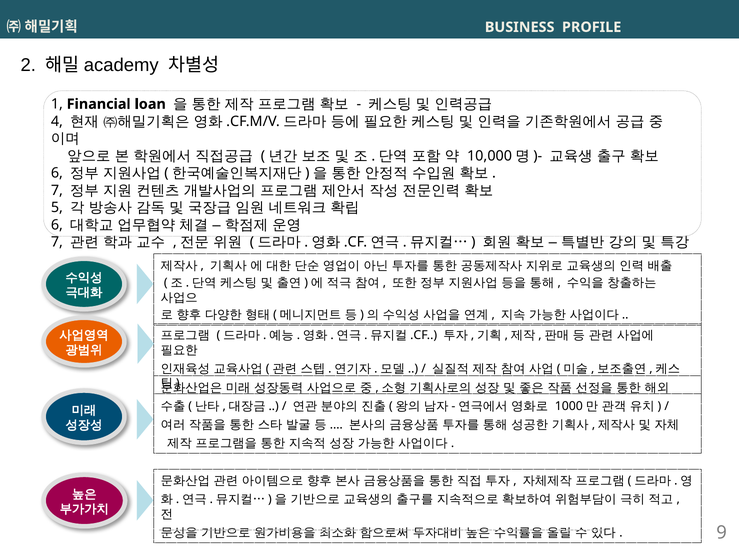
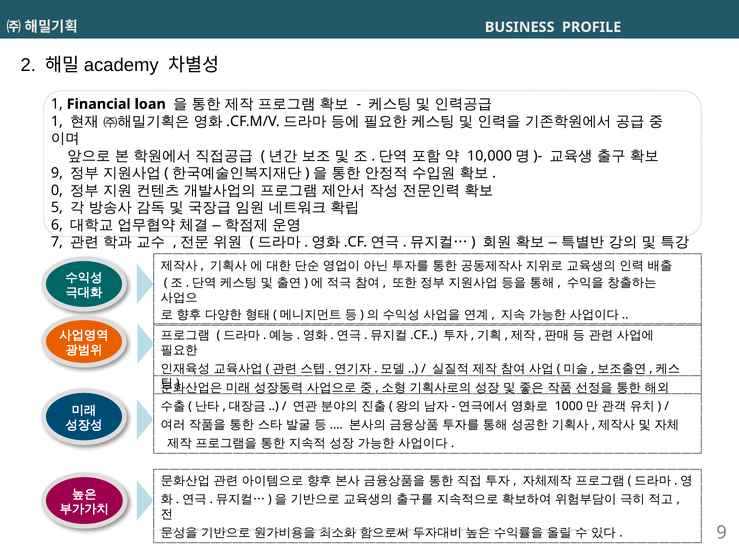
4: 4 -> 1 (57, 121)
6: 6 -> 9 (57, 173)
7: 7 -> 0 (57, 190)
